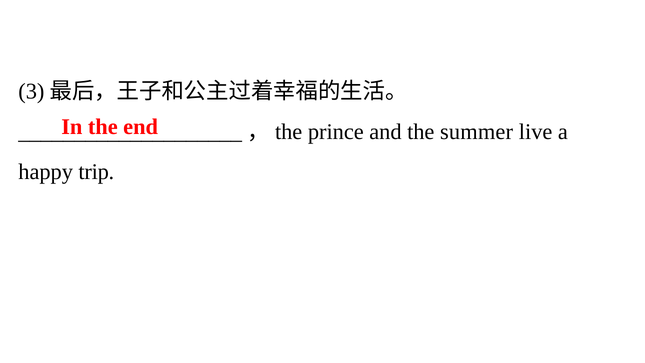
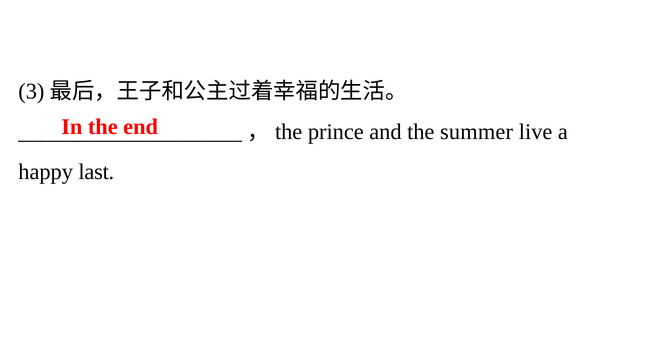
trip: trip -> last (96, 172)
